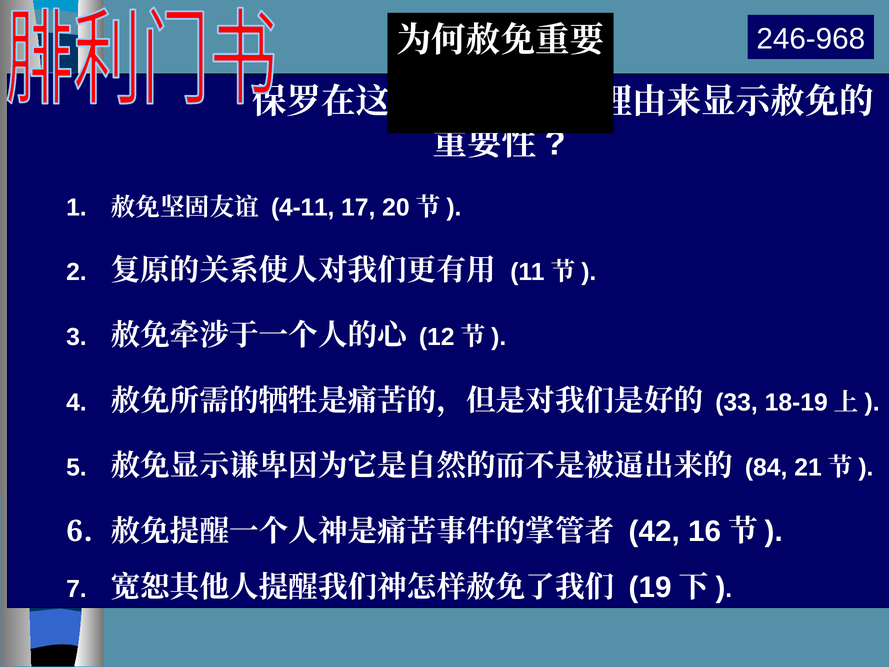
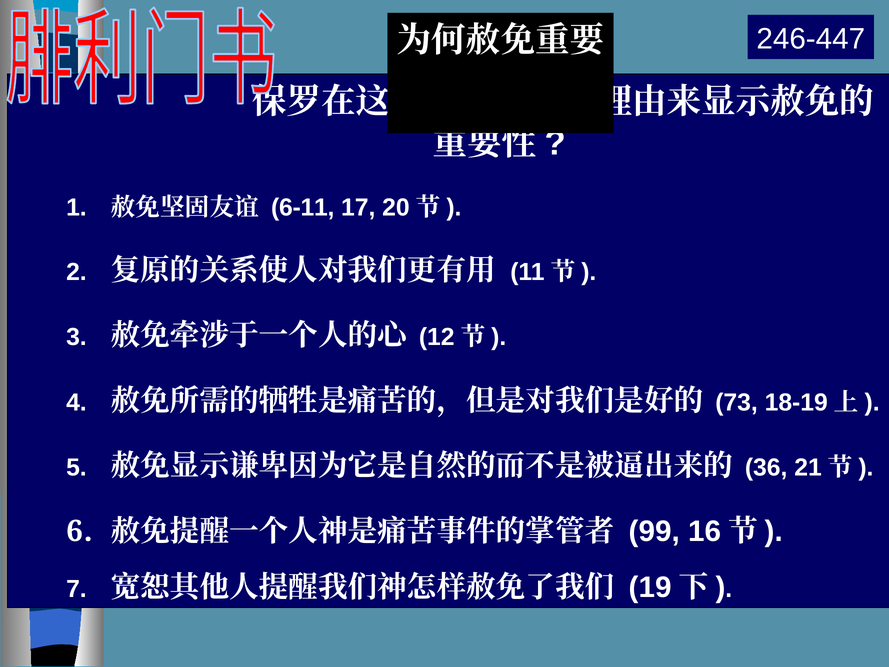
246-968: 246-968 -> 246-447 (811, 39)
4-11: 4-11 -> 6-11 (303, 208)
33: 33 -> 73 (737, 402)
84: 84 -> 36 (766, 467)
42: 42 -> 99 (654, 531)
